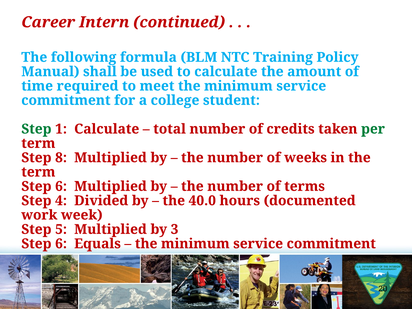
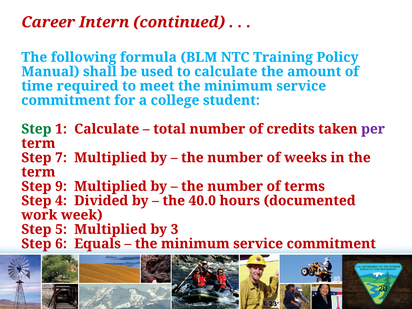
per colour: green -> purple (373, 129)
8: 8 -> 7 (61, 158)
6: 6 -> 9 (61, 186)
